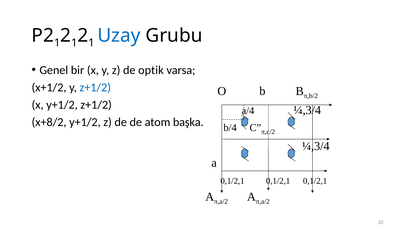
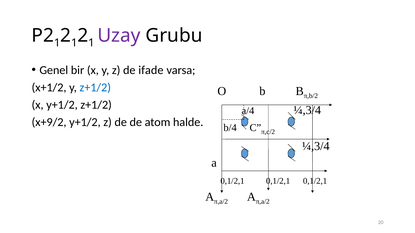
Uzay colour: blue -> purple (119, 36)
optik: optik -> ifade (151, 70)
x+8/2: x+8/2 -> x+9/2 (49, 122)
başka: başka -> halde (188, 122)
